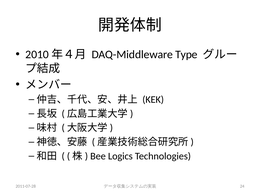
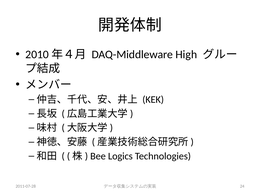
Type: Type -> High (186, 55)
